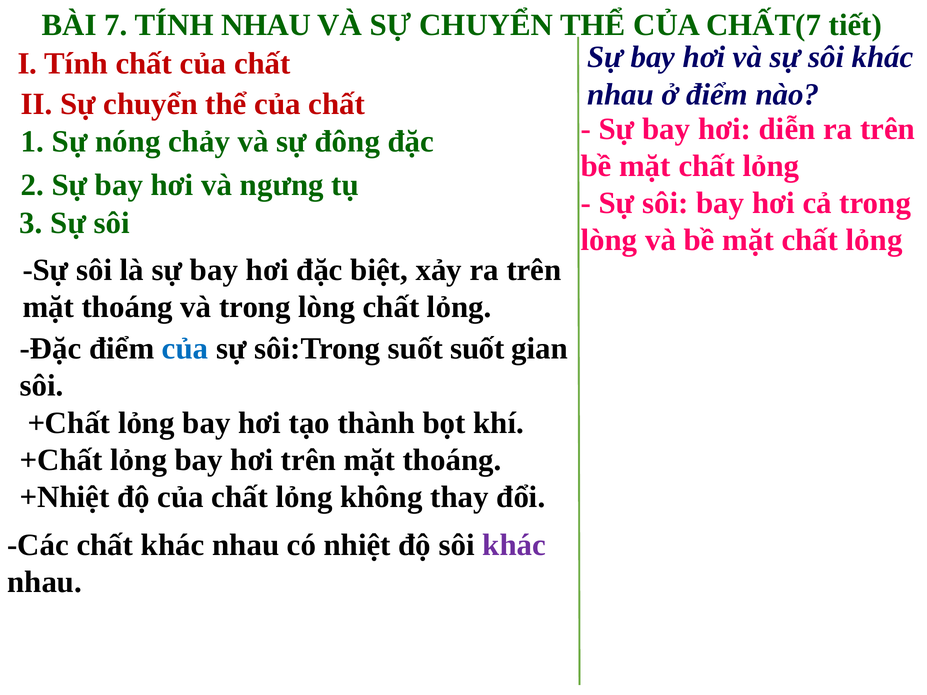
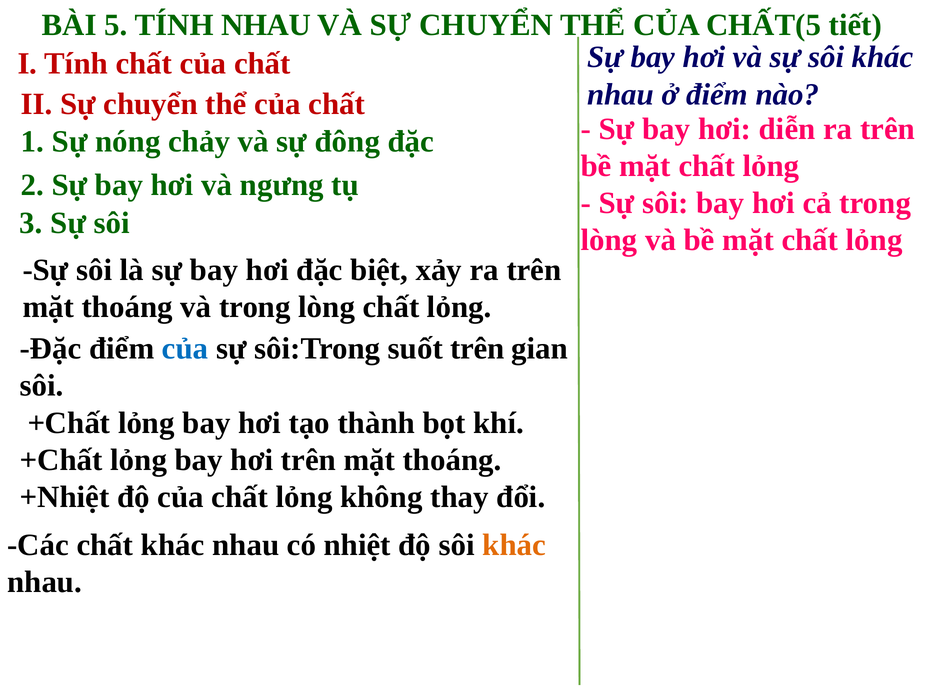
7: 7 -> 5 (116, 25)
CHẤT(7: CHẤT(7 -> CHẤT(5 (764, 25)
suốt suốt: suốt -> trên (477, 349)
khác colour: purple -> orange (514, 545)
